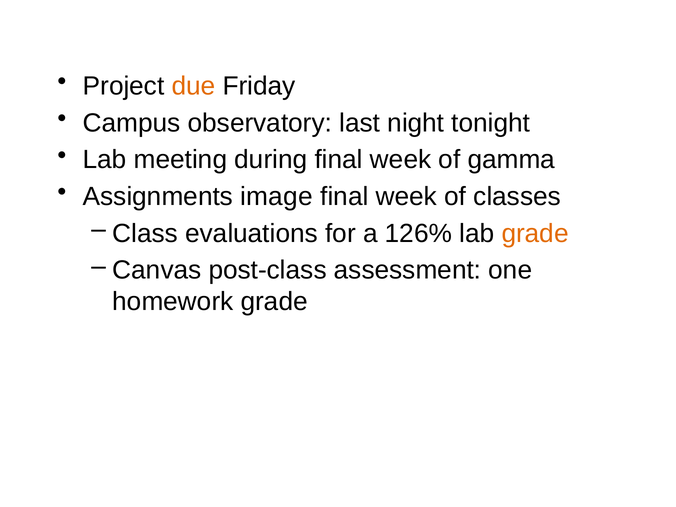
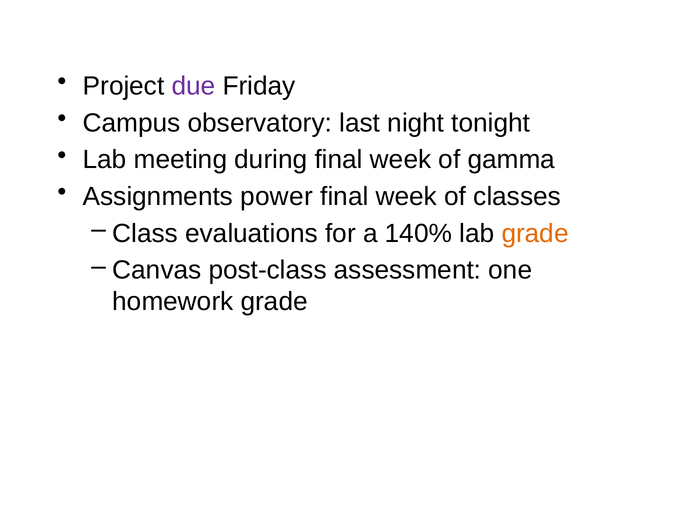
due colour: orange -> purple (194, 86)
image: image -> power (277, 197)
126%: 126% -> 140% (418, 233)
